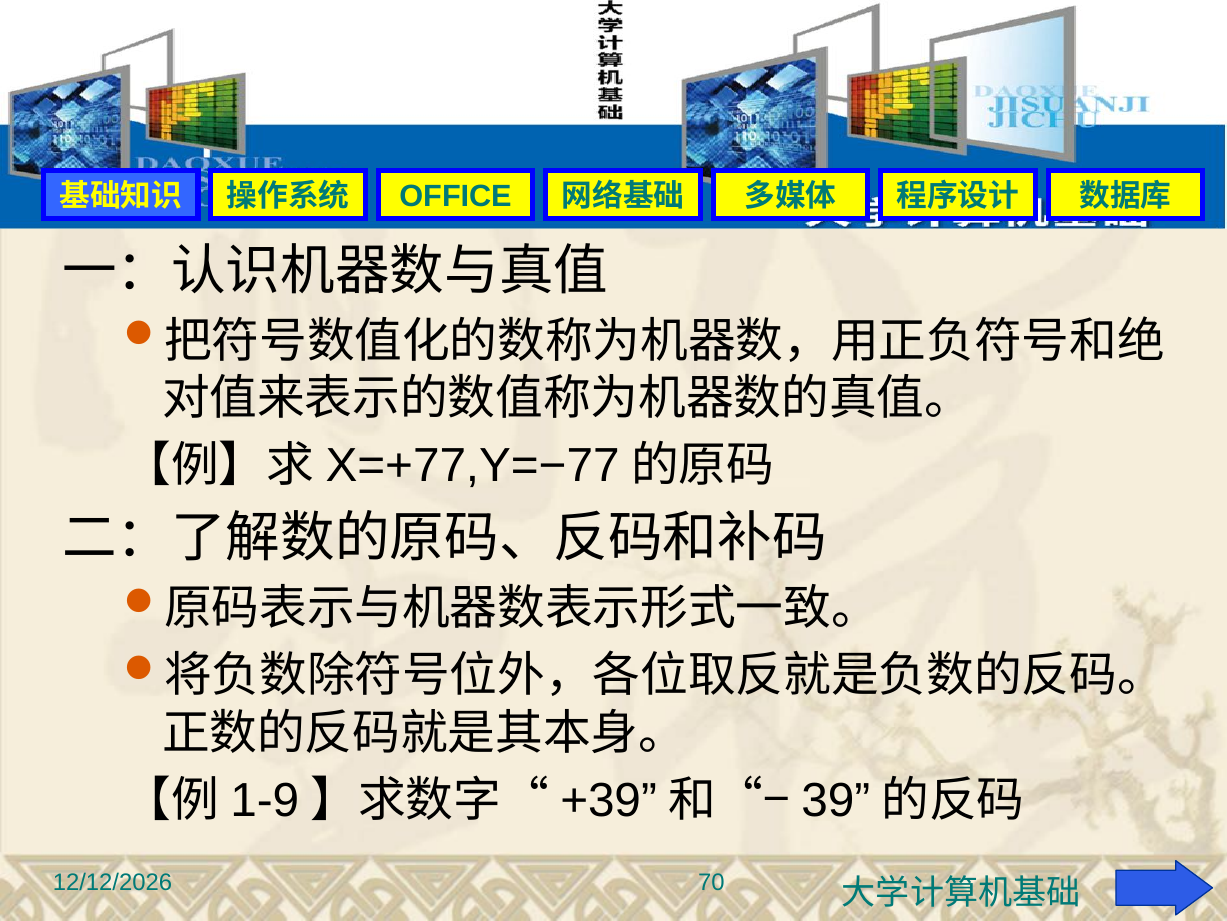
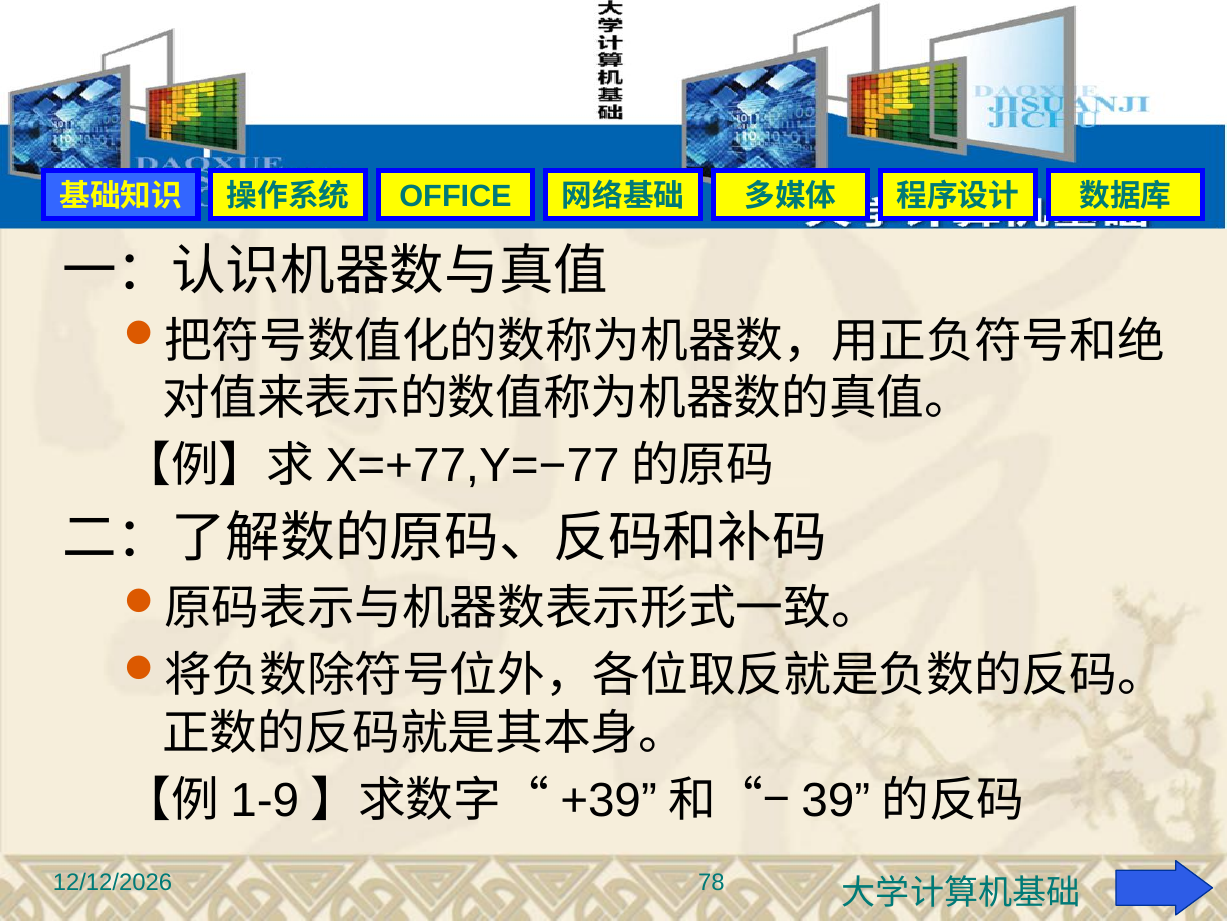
70: 70 -> 78 (711, 881)
